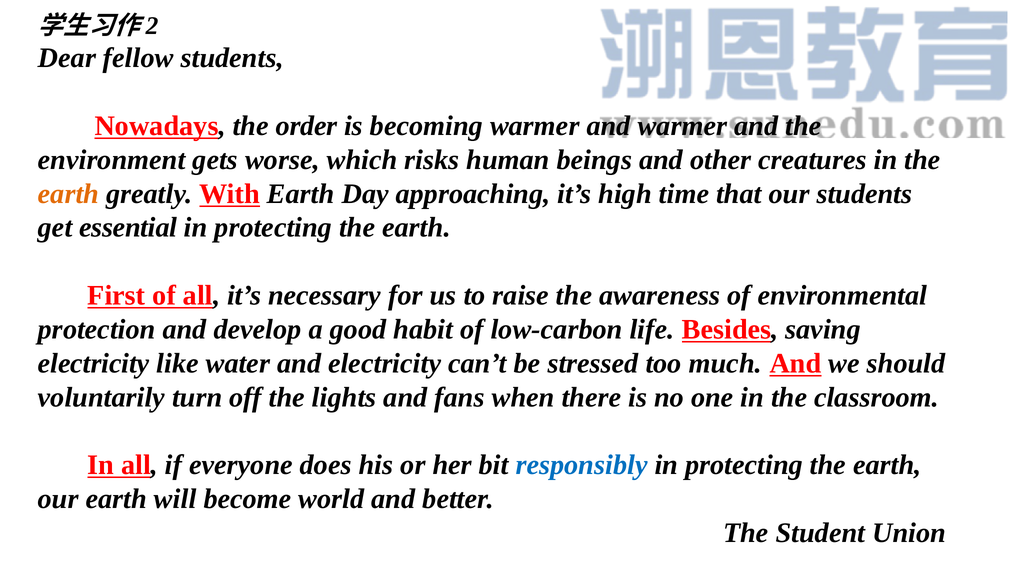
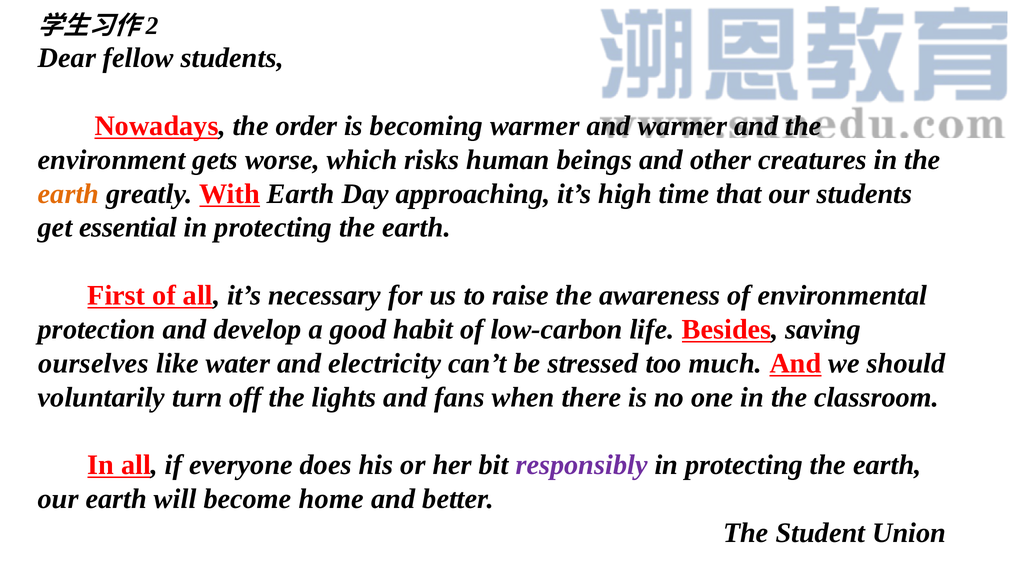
electricity: electricity -> ourselves (93, 363)
responsibly colour: blue -> purple (582, 465)
world: world -> home (331, 498)
